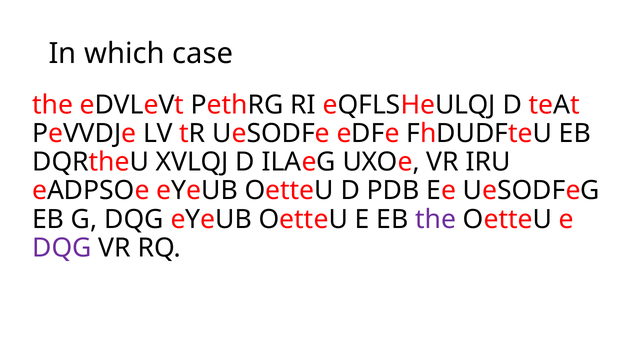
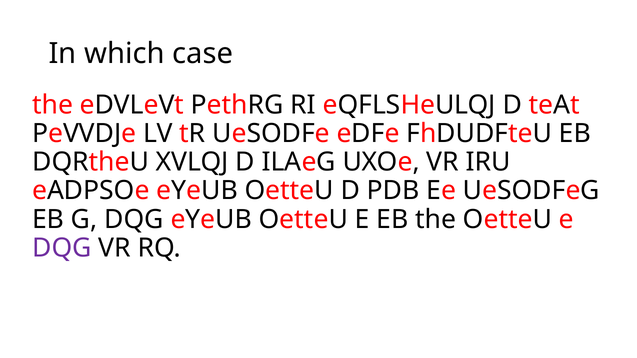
the colour: purple -> black (436, 220)
